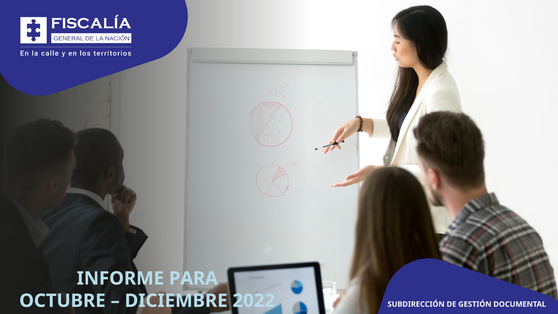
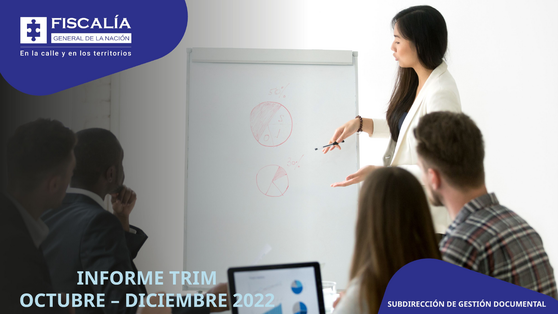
PARA: PARA -> TRIM (193, 278)
